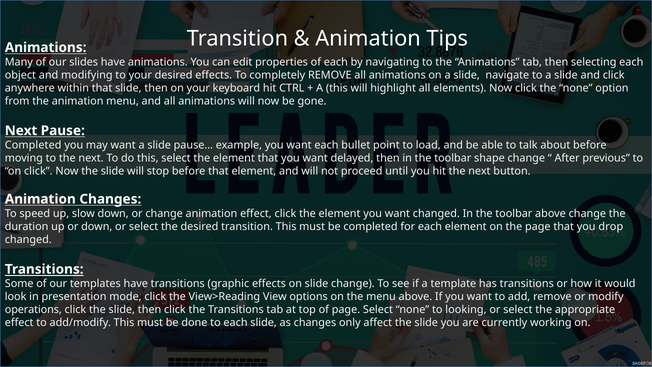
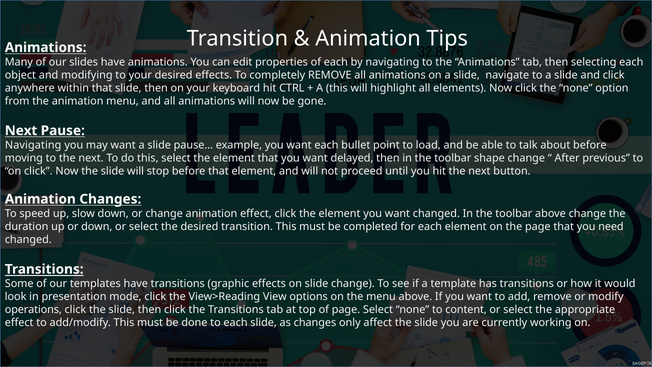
Completed: Completed -> Navigating (33, 145)
drop: drop -> need (611, 226)
looking: looking -> content (466, 310)
